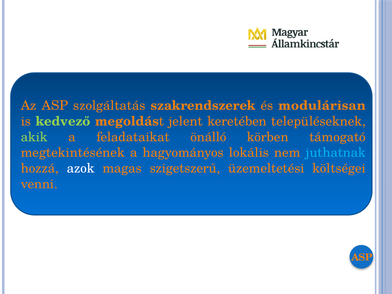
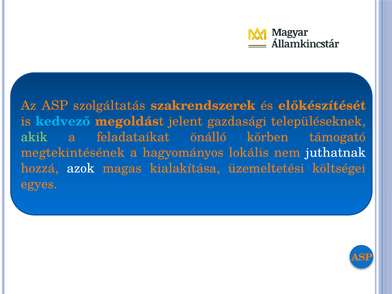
modulárisan: modulárisan -> előkészítését (322, 106)
kedvező colour: light green -> light blue (63, 121)
keretében: keretében -> gazdasági (237, 121)
juthatnak colour: light blue -> white (336, 153)
szigetszerű: szigetszerű -> kialakítása (185, 168)
venni: venni -> egyes (39, 184)
